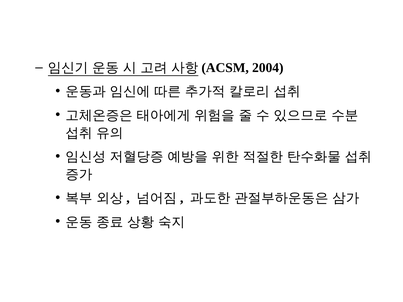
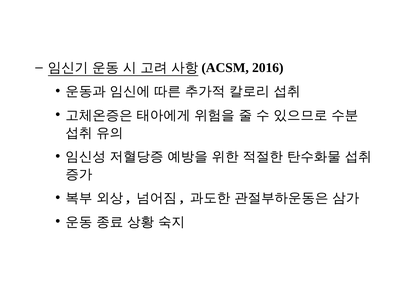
2004: 2004 -> 2016 (268, 68)
